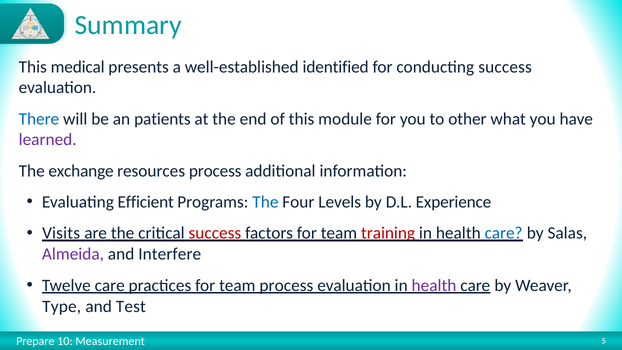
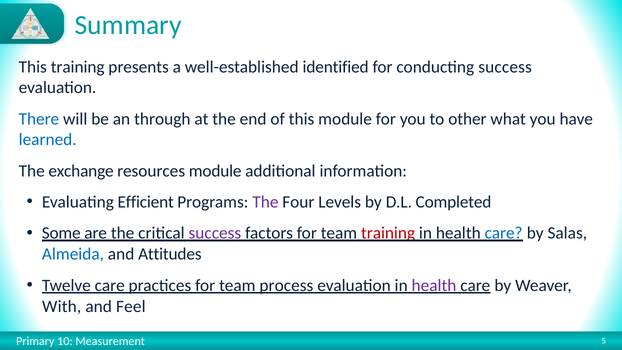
This medical: medical -> training (78, 67)
patients: patients -> through (162, 119)
learned colour: purple -> blue (48, 140)
resources process: process -> module (215, 171)
The colour: blue -> purple (265, 202)
Experience: Experience -> Completed (454, 202)
Visits: Visits -> Some (61, 233)
success colour: red -> purple (215, 233)
Almeida colour: purple -> blue (73, 254)
Interfere: Interfere -> Attitudes (170, 254)
Type: Type -> With (62, 306)
Test: Test -> Feel (131, 306)
Prepare: Prepare -> Primary (35, 341)
